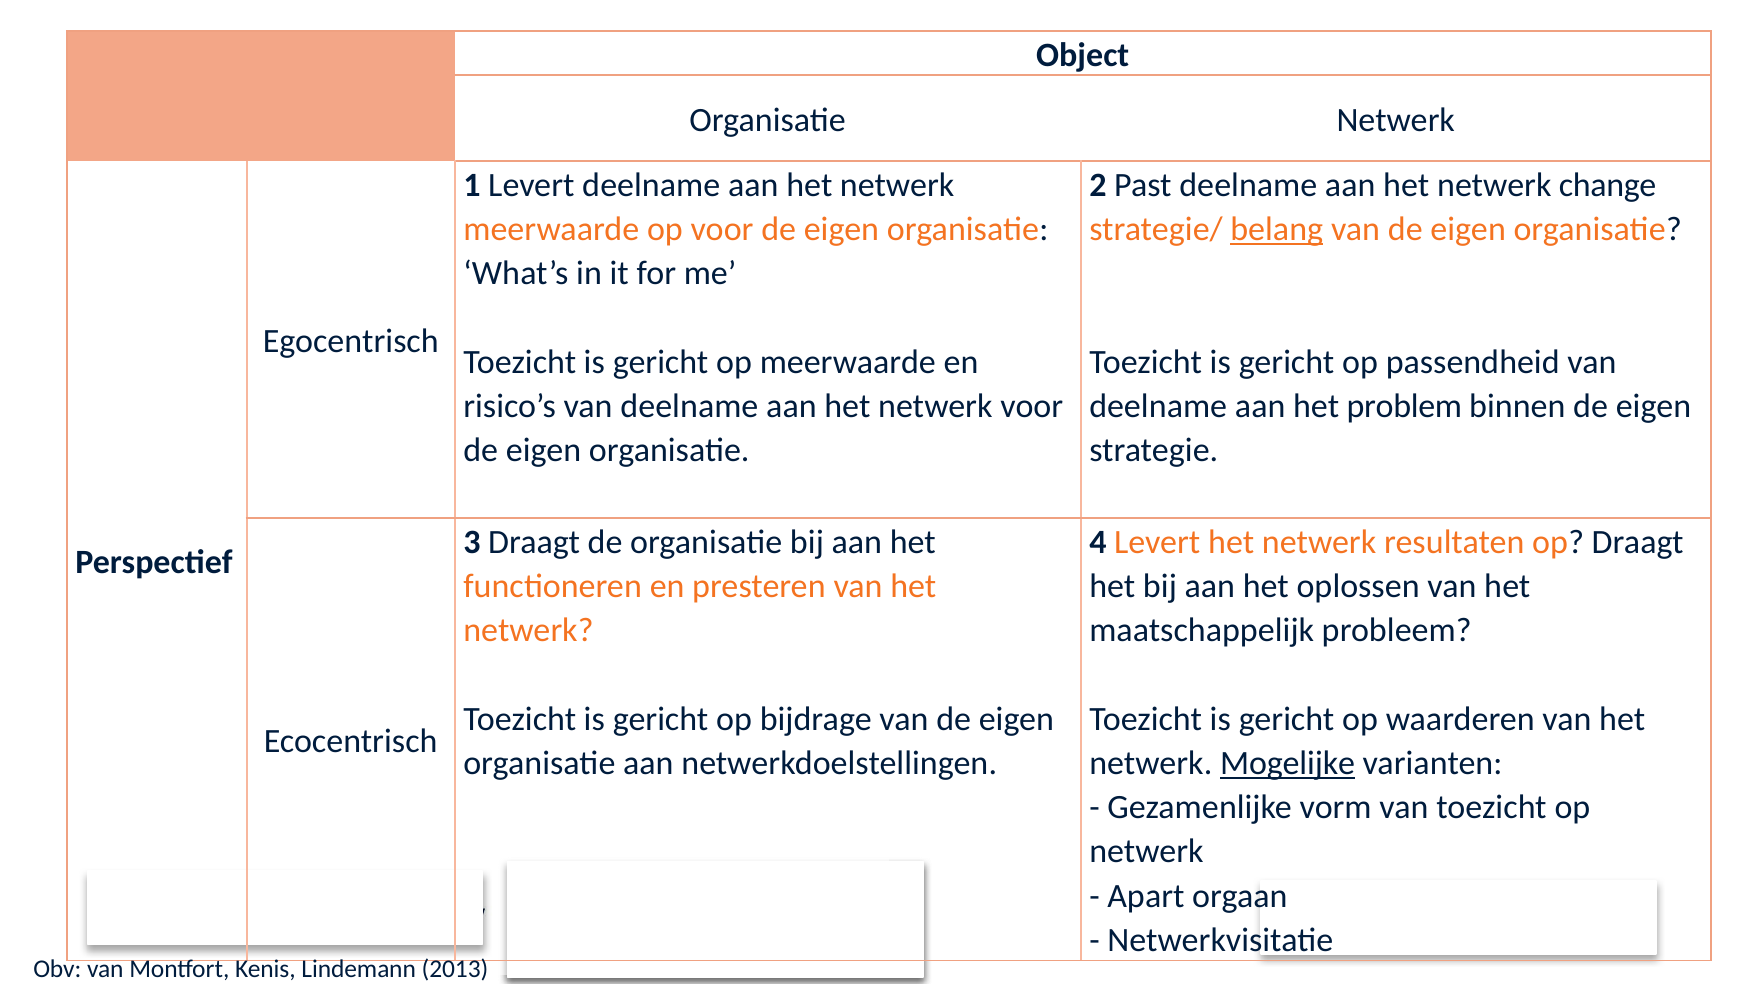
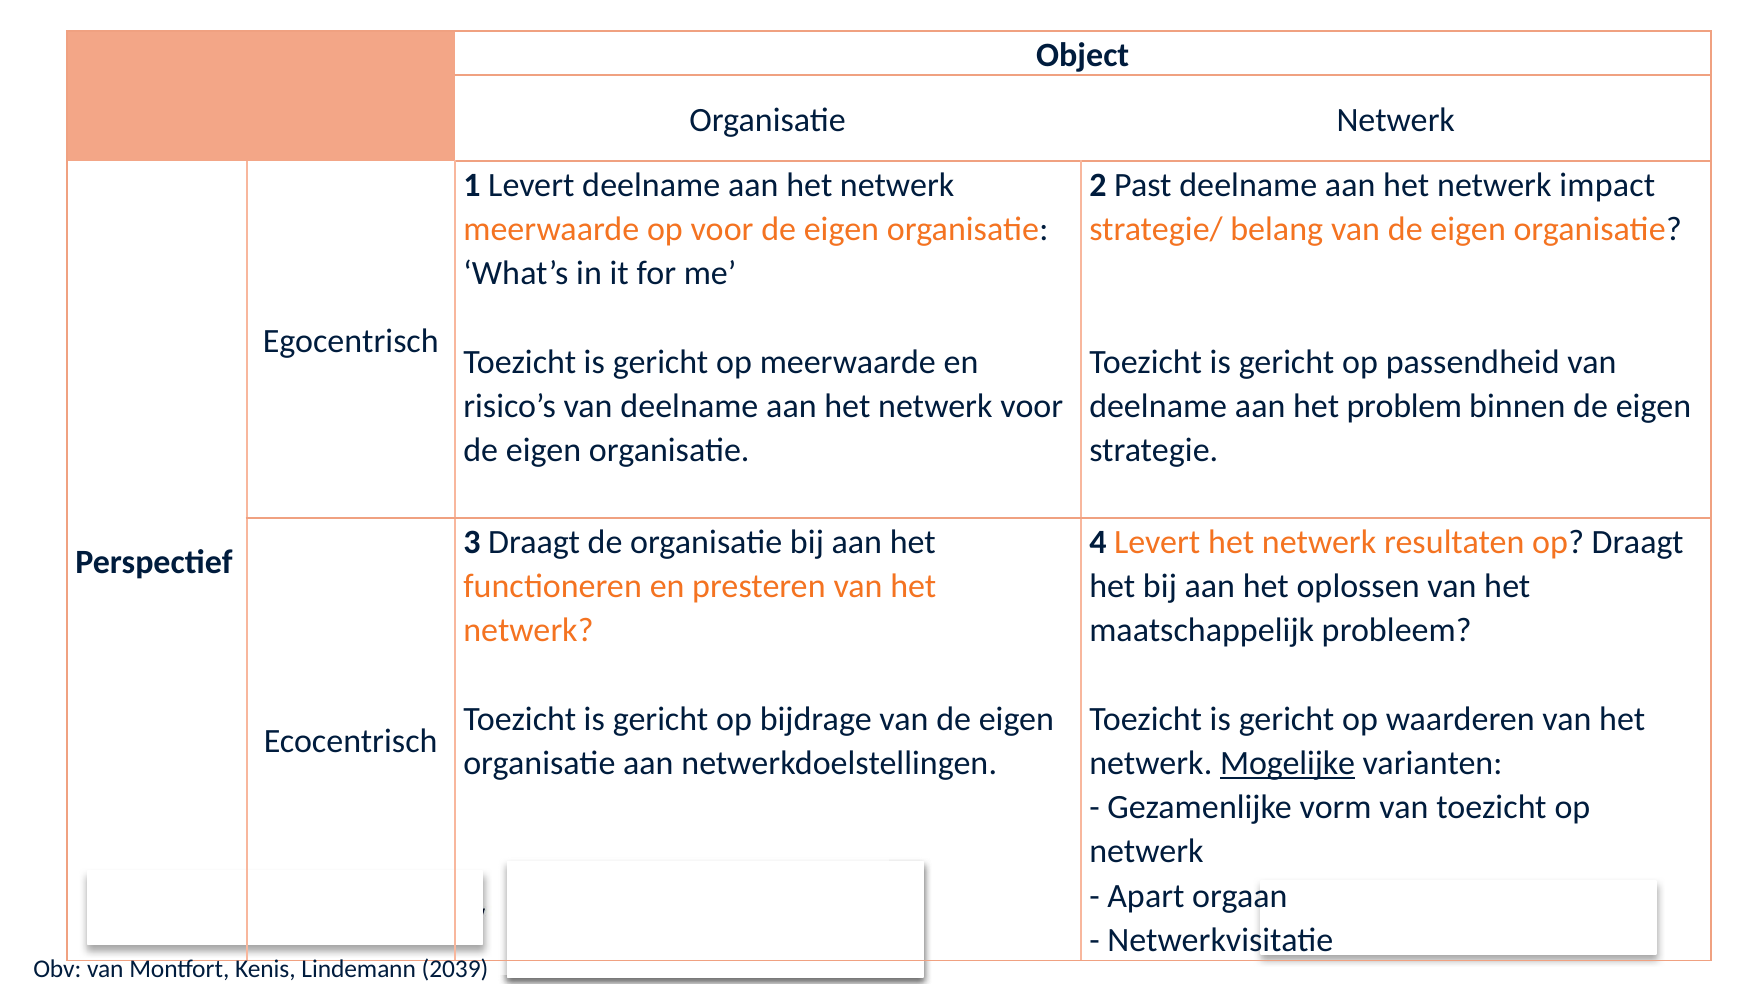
change: change -> impact (1607, 185)
belang underline: present -> none (1277, 229)
2013: 2013 -> 2039 (455, 969)
